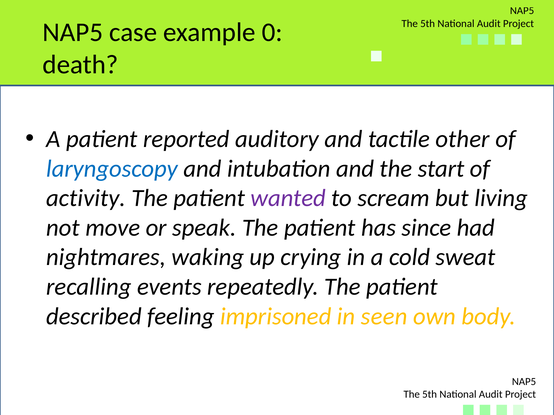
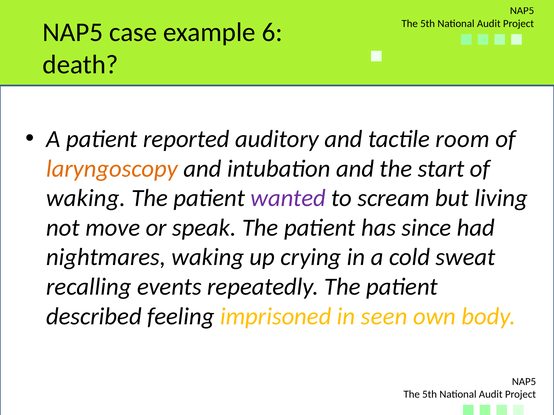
0: 0 -> 6 (272, 32)
other: other -> room (463, 139)
laryngoscopy colour: blue -> orange (112, 169)
activity: activity -> waking (86, 198)
